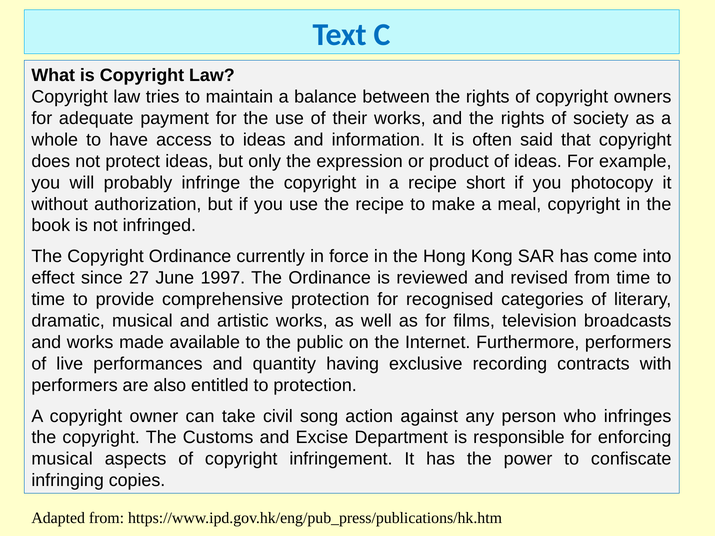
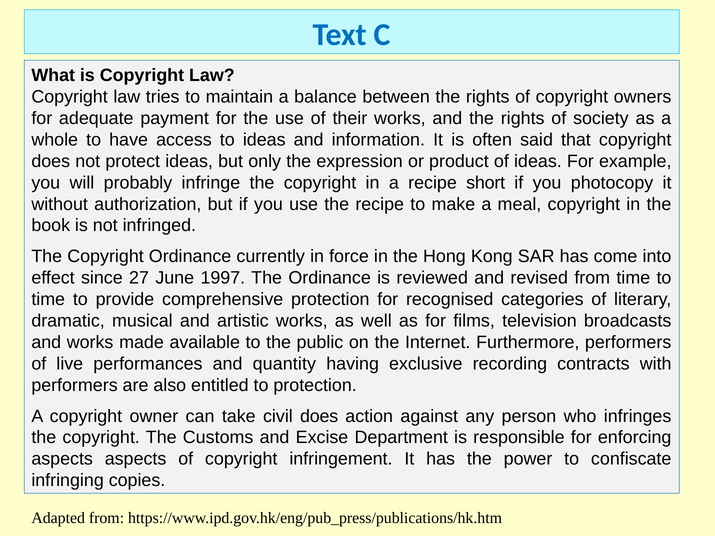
civil song: song -> does (319, 416)
musical: musical -> aspects (62, 459)
